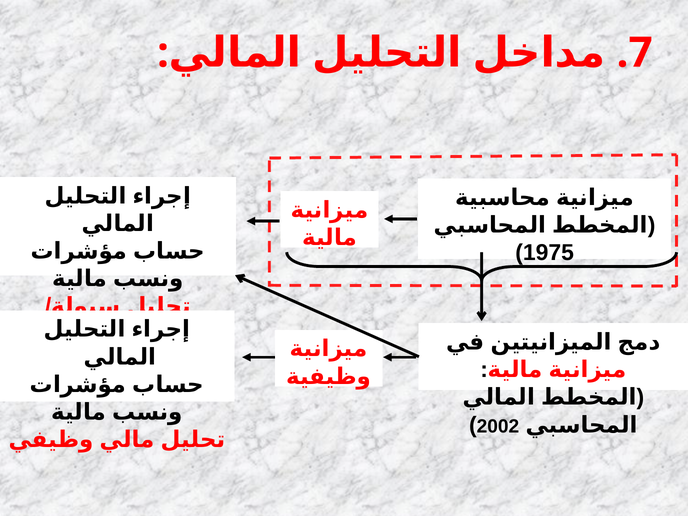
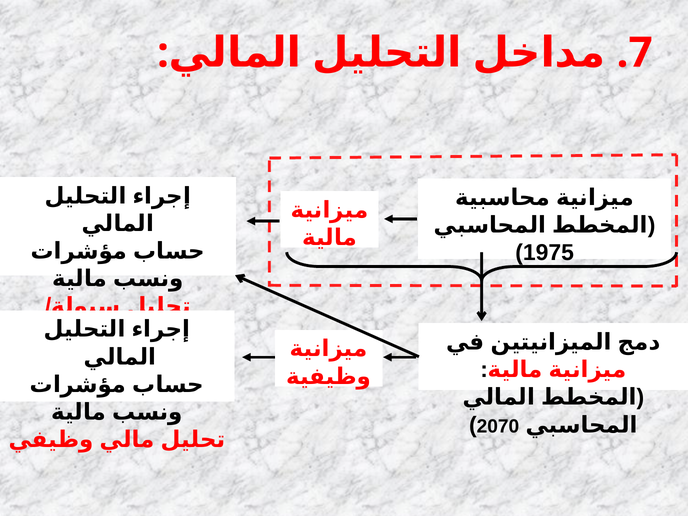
2002: 2002 -> 2070 (498, 426)
